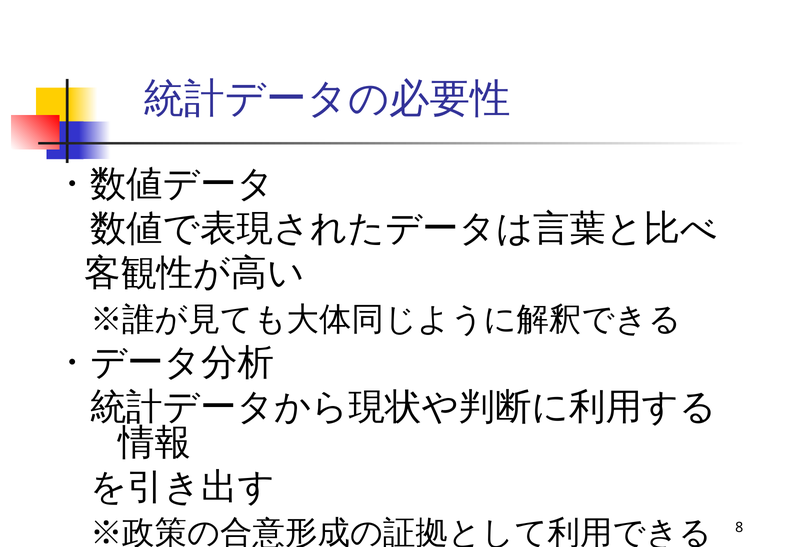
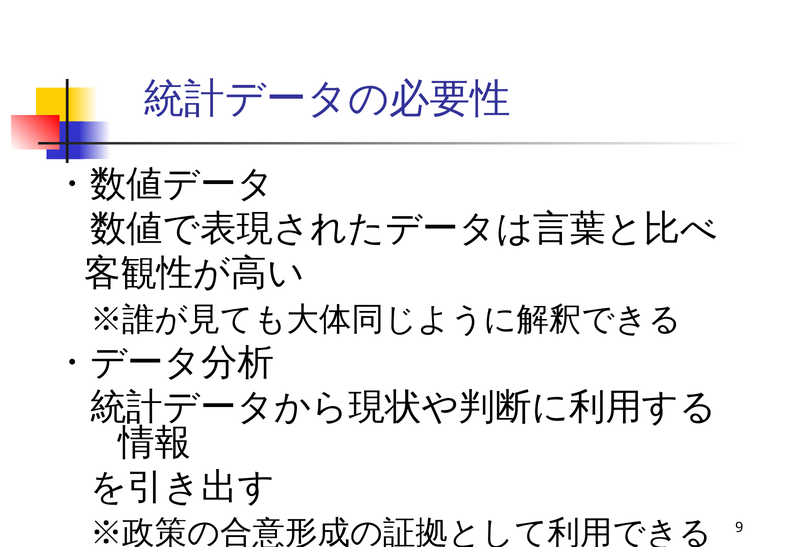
8: 8 -> 9 (739, 527)
